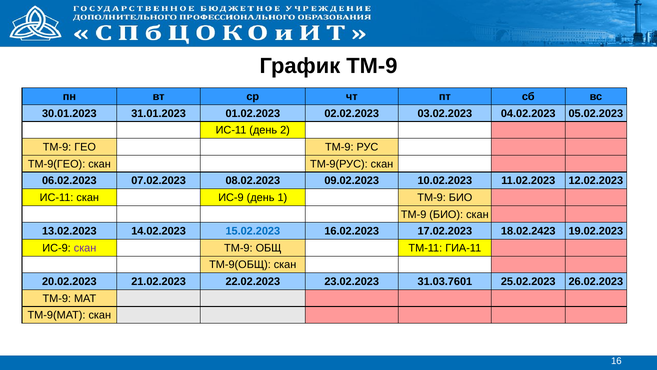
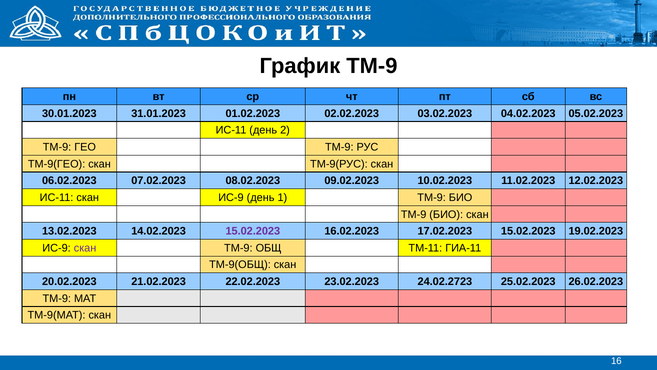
15.02.2023 colour: blue -> purple (253, 231)
17.02.2023 18.02.2423: 18.02.2423 -> 15.02.2023 (528, 231)
31.03.7601: 31.03.7601 -> 24.02.2723 (445, 281)
